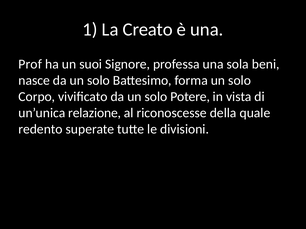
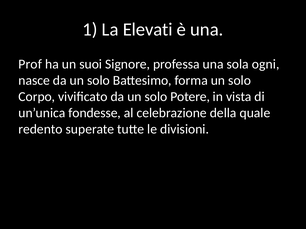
Creato: Creato -> Elevati (148, 30)
beni: beni -> ogni (266, 64)
relazione: relazione -> fondesse (95, 113)
riconoscesse: riconoscesse -> celebrazione (172, 113)
